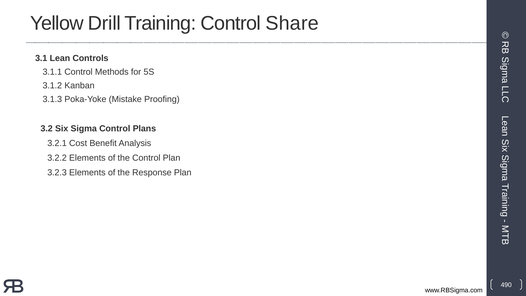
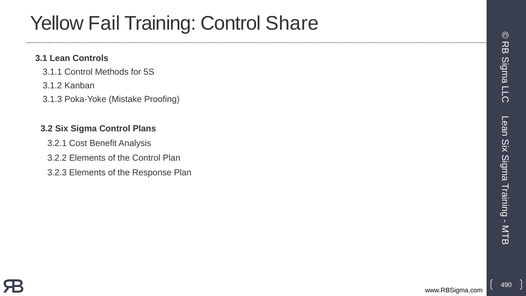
Drill: Drill -> Fail (104, 23)
